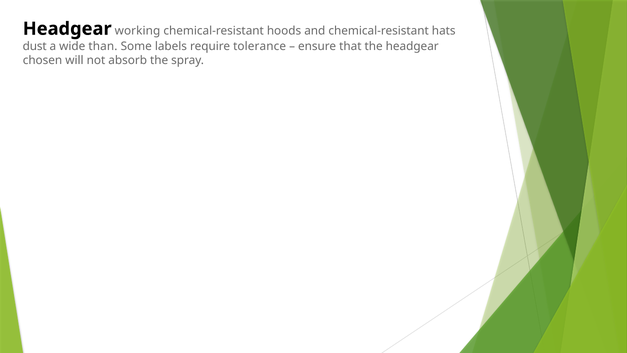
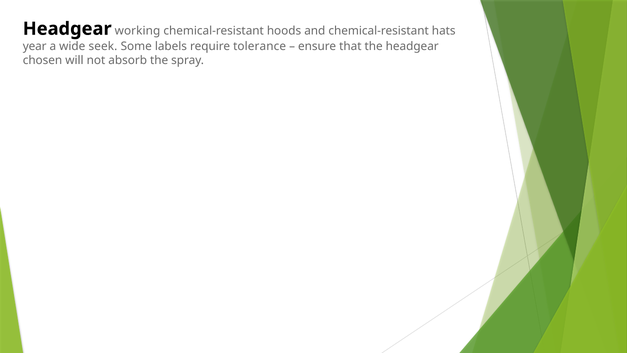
dust: dust -> year (35, 46)
than: than -> seek (103, 46)
